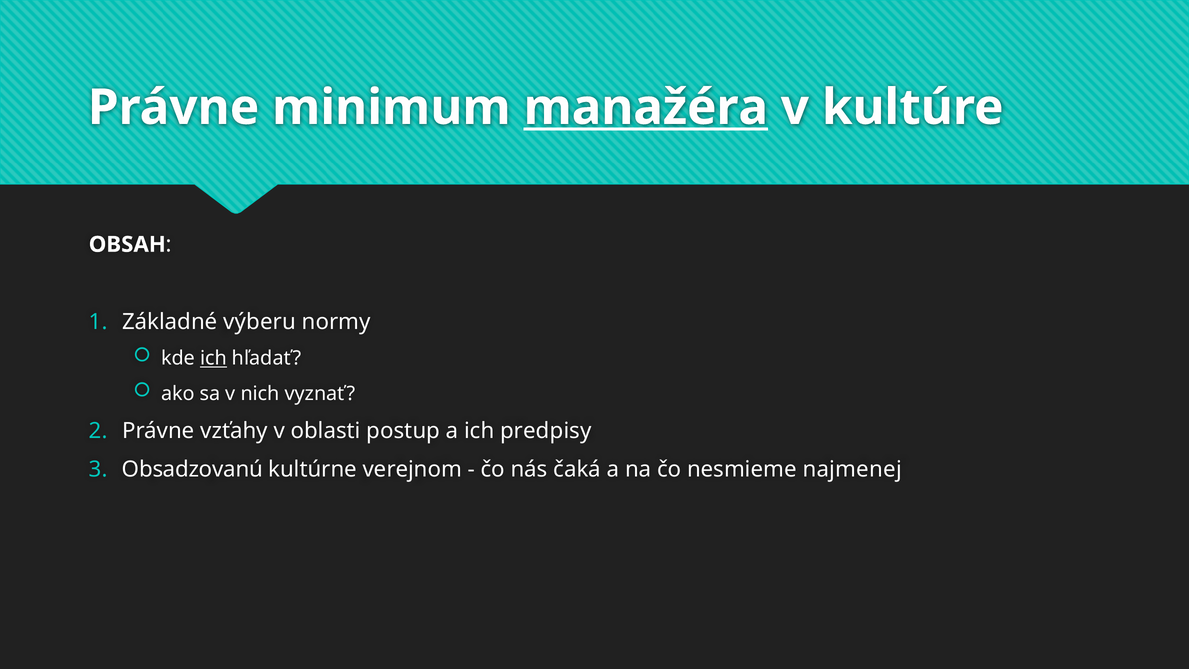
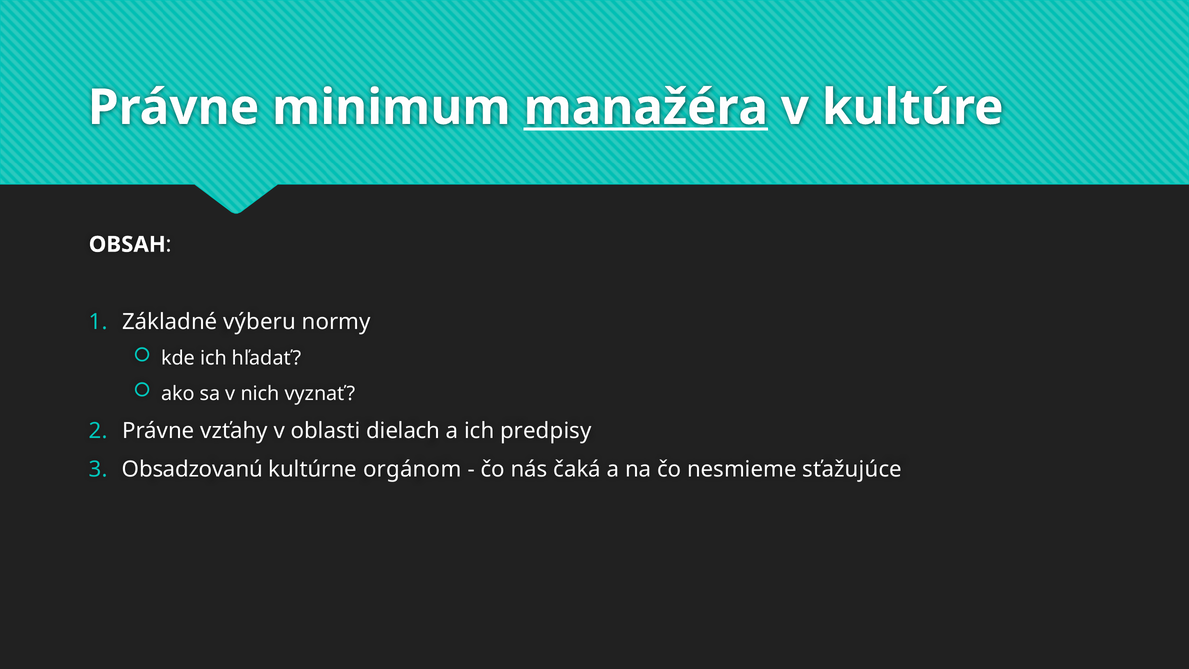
ich underline: present -> none (213, 358)
postup: postup -> dielach (403, 431)
verejnom: verejnom -> orgánom (412, 469)
najmenej: najmenej -> sťažujúce (852, 469)
